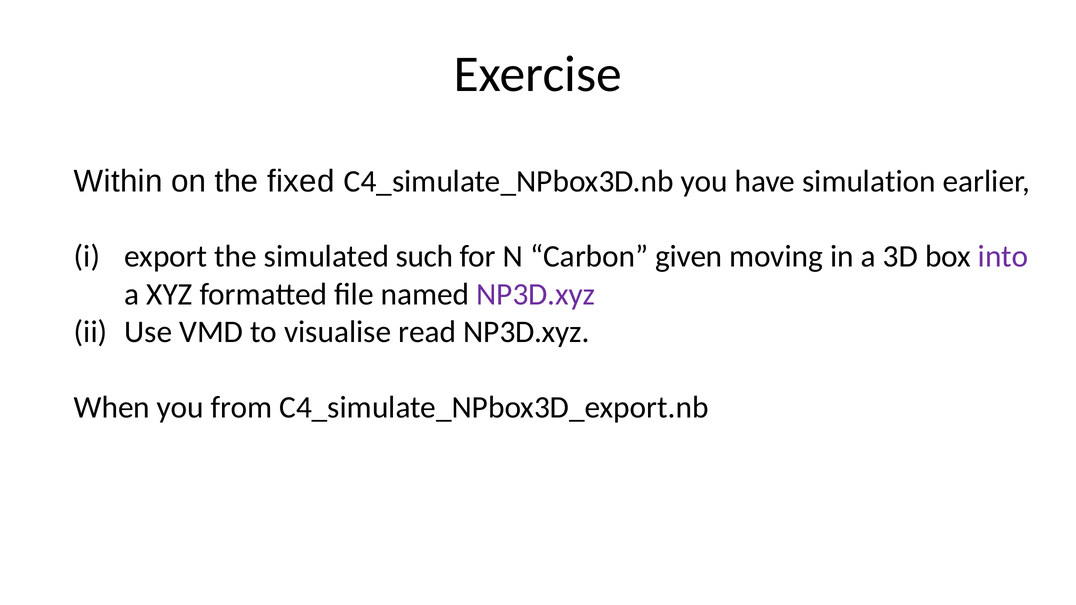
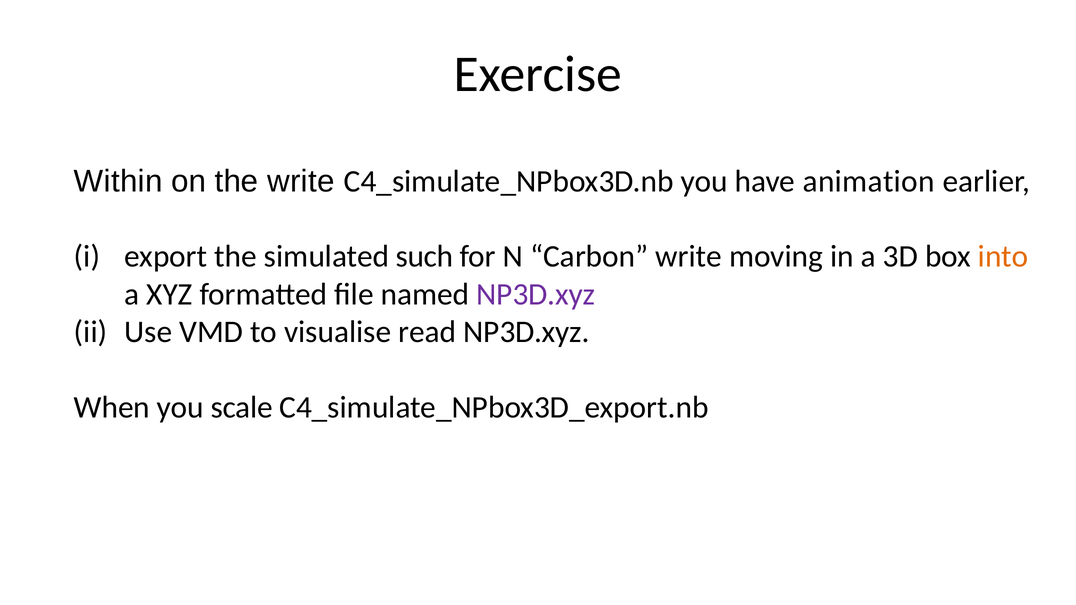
the fixed: fixed -> write (301, 181)
simulation: simulation -> animation (869, 181)
Carbon given: given -> write (689, 257)
into colour: purple -> orange (1003, 257)
from: from -> scale (242, 407)
